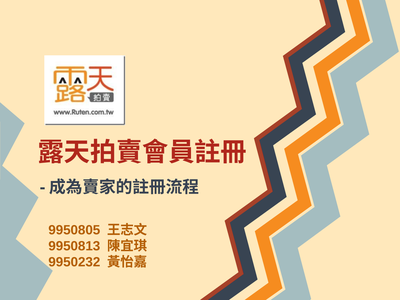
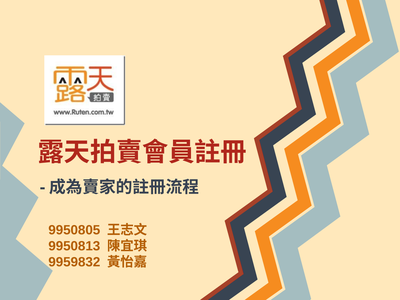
9950232: 9950232 -> 9959832 (74, 262)
